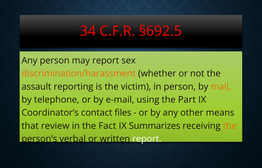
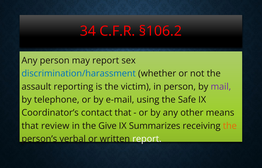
§692.5: §692.5 -> §106.2 (160, 31)
discrimination/harassment colour: orange -> blue (79, 74)
mail colour: orange -> purple (221, 87)
Part: Part -> Safe (187, 100)
contact files: files -> that (123, 113)
Fact: Fact -> Give (107, 126)
